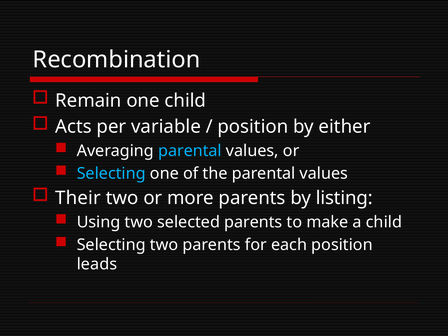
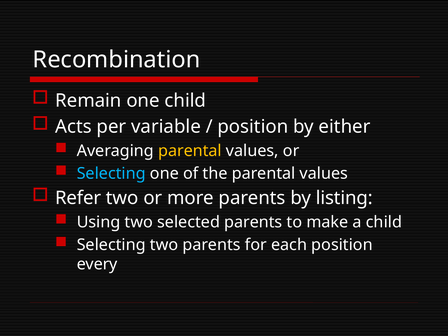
parental colour: light blue -> yellow (190, 151)
Their: Their -> Refer (78, 198)
leads: leads -> every (97, 264)
